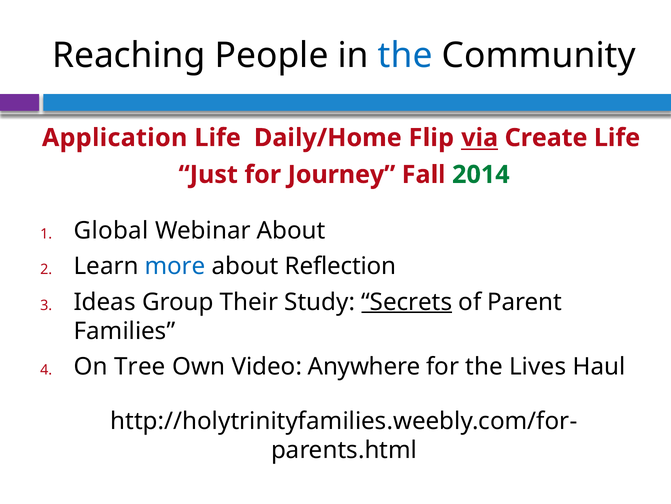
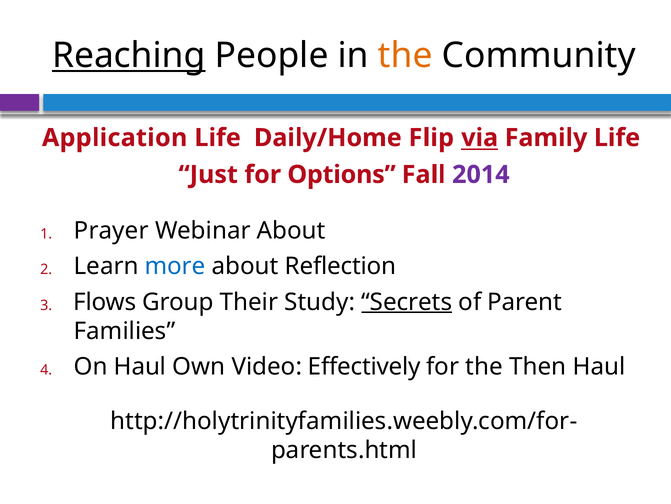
Reaching underline: none -> present (129, 56)
the colour: blue -> orange (405, 56)
Create: Create -> Family (546, 138)
Journey: Journey -> Options (342, 174)
2014 colour: green -> purple (481, 174)
Global: Global -> Prayer (111, 230)
Ideas: Ideas -> Flows (105, 302)
On Tree: Tree -> Haul (140, 366)
Anywhere: Anywhere -> Effectively (364, 366)
Lives: Lives -> Then (538, 366)
